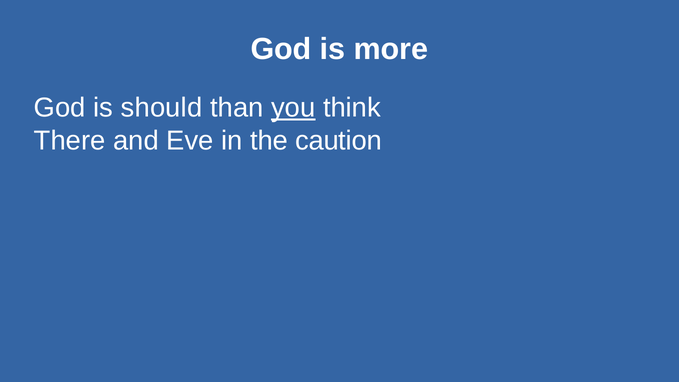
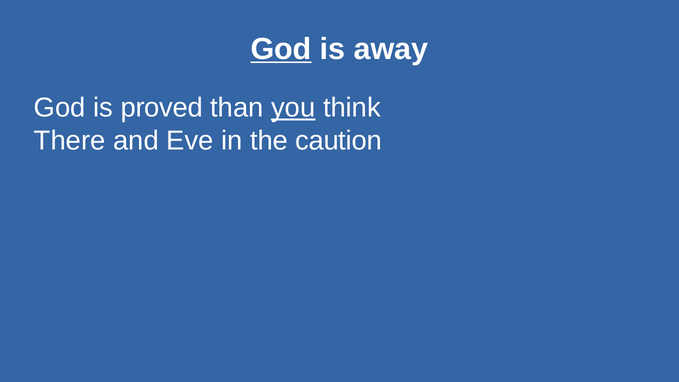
God underline: none -> present (281, 49)
more: more -> away (391, 49)
should: should -> proved (162, 108)
